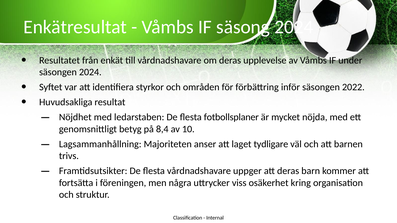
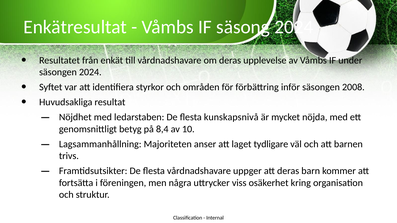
2022: 2022 -> 2008 (353, 87)
fotbollsplaner: fotbollsplaner -> kunskapsnivå (231, 117)
